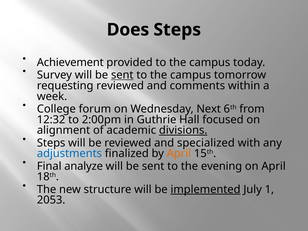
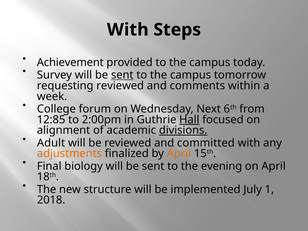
Does: Does -> With (128, 30)
12:32: 12:32 -> 12:85 (51, 120)
Hall underline: none -> present (189, 120)
Steps: Steps -> Adult (51, 143)
specialized: specialized -> committed (206, 143)
adjustments colour: blue -> orange (69, 154)
analyze: analyze -> biology (84, 166)
implemented underline: present -> none (205, 189)
2053: 2053 -> 2018 (51, 200)
